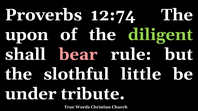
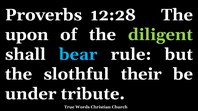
12:74: 12:74 -> 12:28 (113, 15)
bear colour: pink -> light blue (78, 55)
little: little -> their (141, 74)
